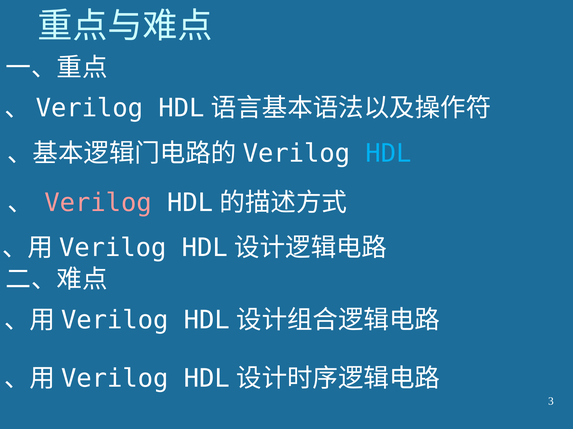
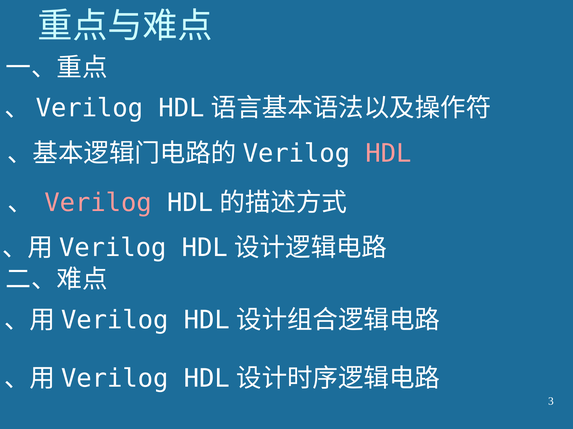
HDL colour: light blue -> pink (388, 154)
